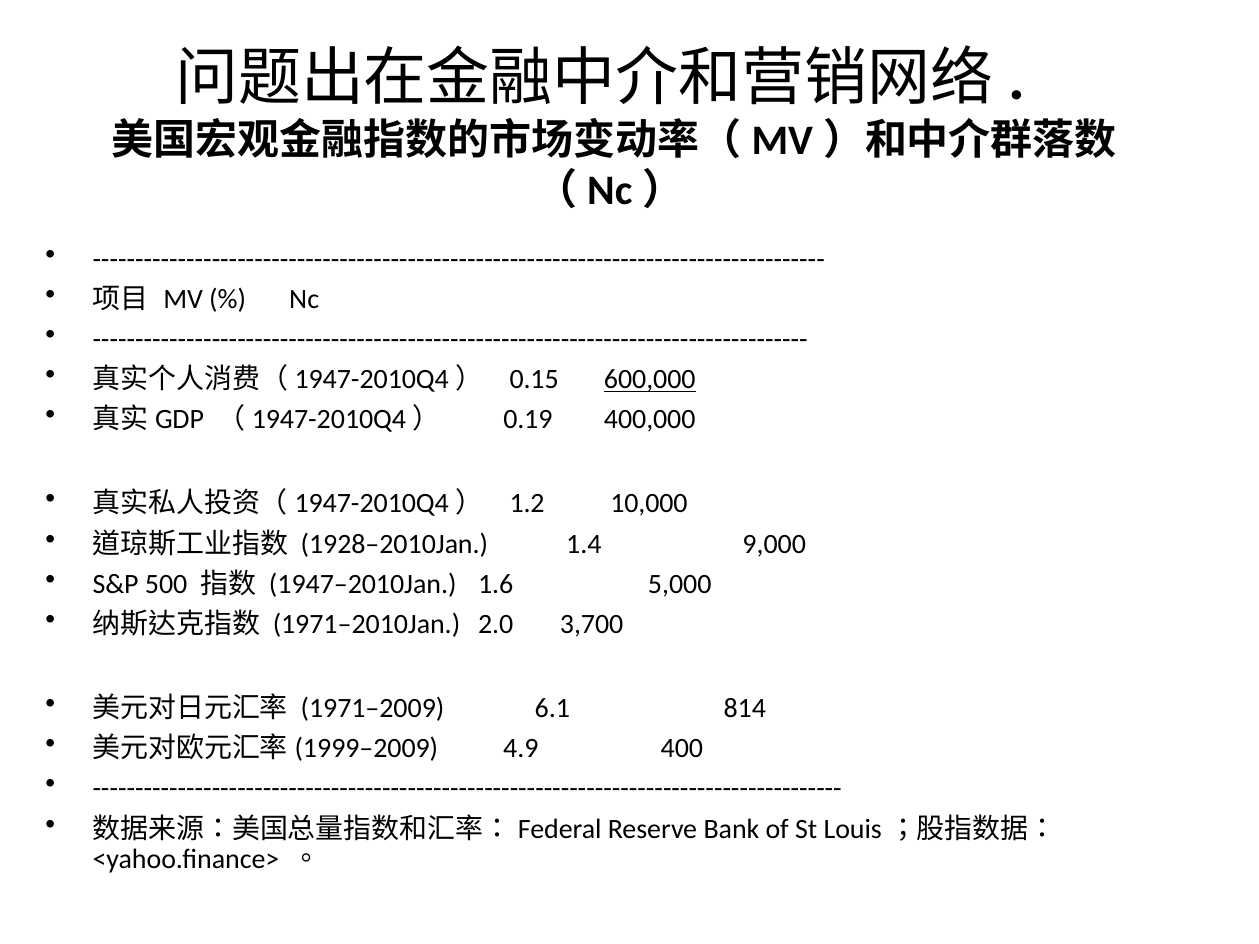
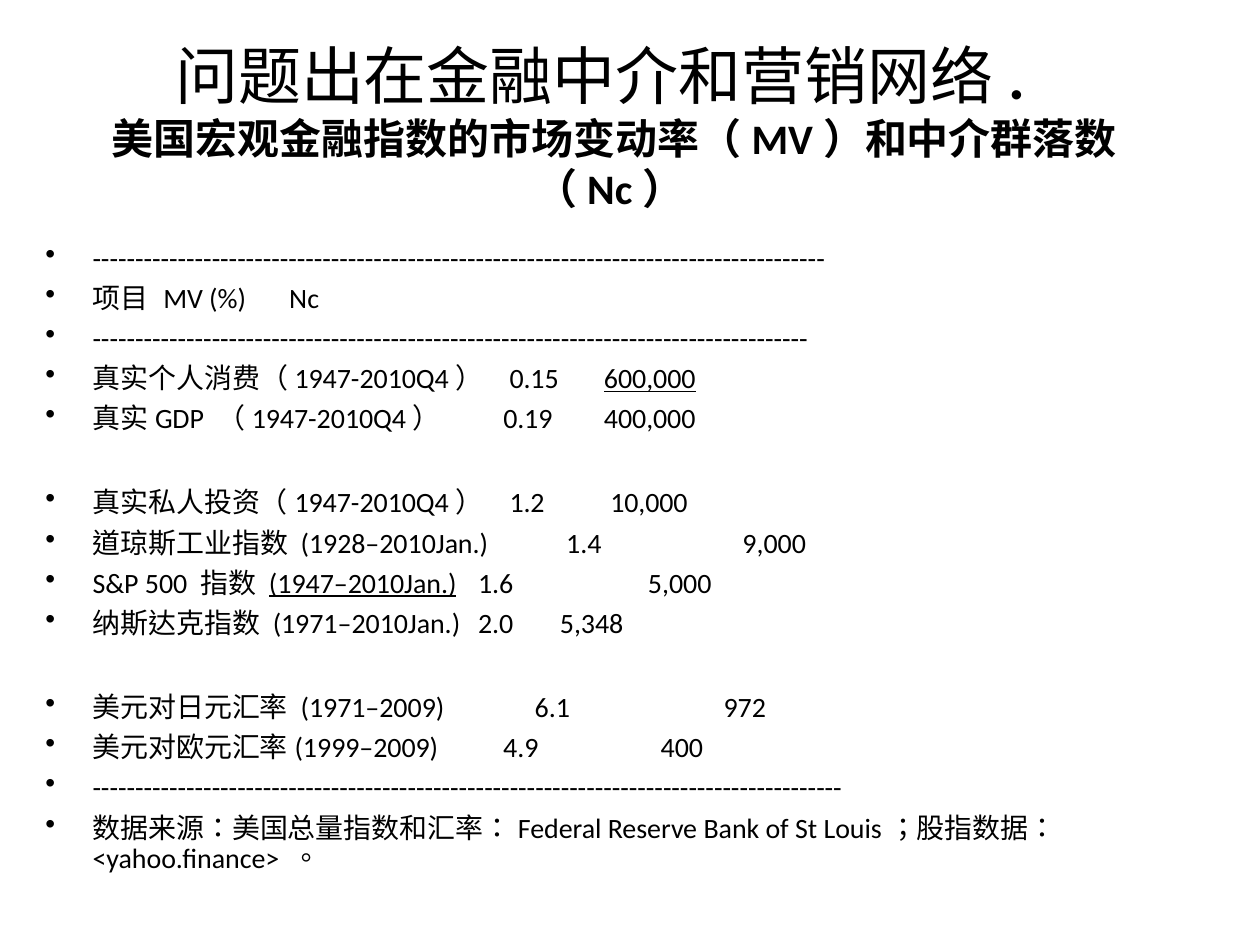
1947–2010Jan underline: none -> present (363, 584)
3,700: 3,700 -> 5,348 (592, 624)
814: 814 -> 972 (745, 708)
